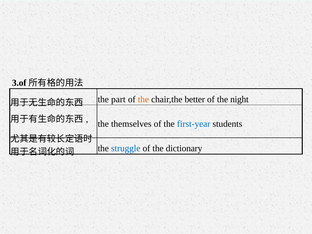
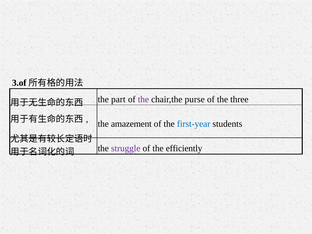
the colour: orange -> purple (143, 99)
better: better -> purse (195, 99)
night: night -> three (239, 99)
themselves: themselves -> amazement (131, 124)
struggle colour: blue -> purple (126, 148)
dictionary: dictionary -> efficiently (184, 148)
